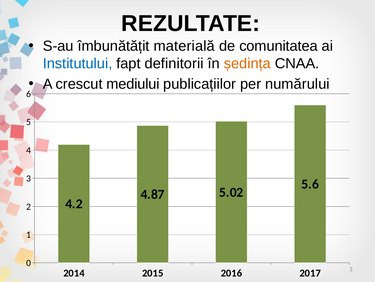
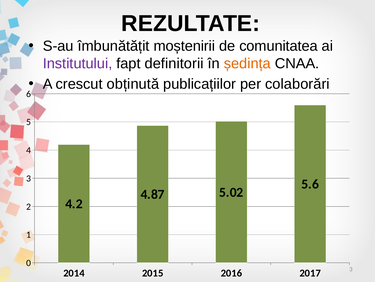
materială: materială -> moștenirii (184, 46)
Institutului colour: blue -> purple (78, 63)
mediului: mediului -> obținută (133, 84)
numărului: numărului -> colaborări (297, 84)
